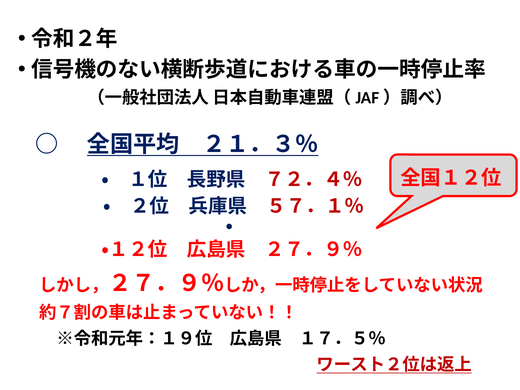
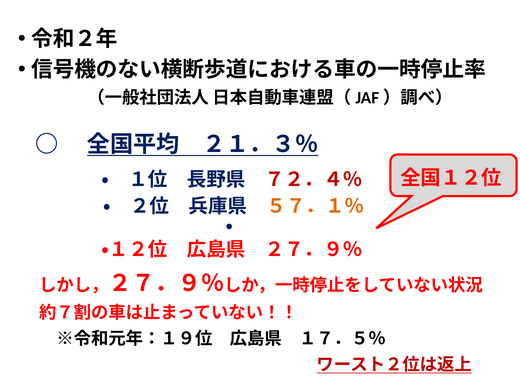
５７．１％ colour: red -> orange (315, 206)
